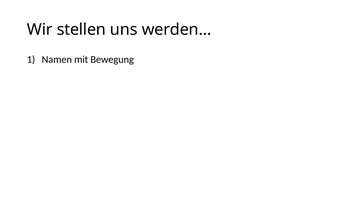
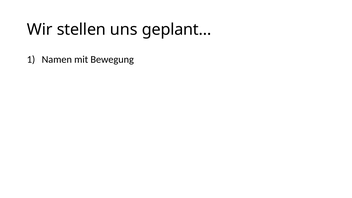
werden…: werden… -> geplant… (177, 30)
